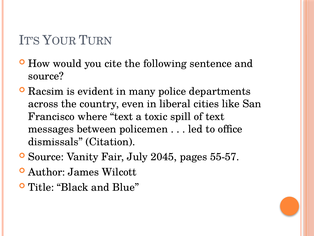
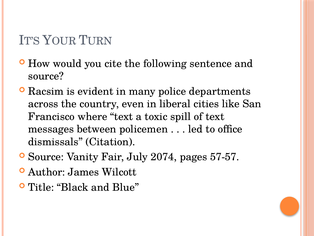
2045: 2045 -> 2074 (164, 157)
55-57: 55-57 -> 57-57 (225, 157)
